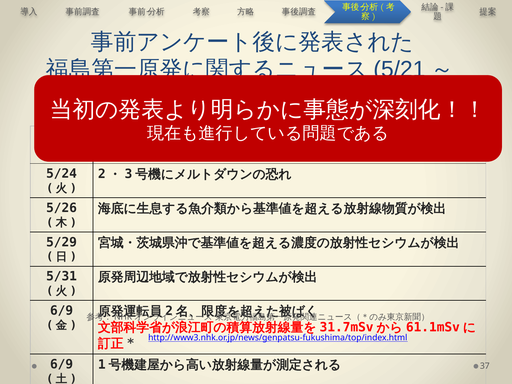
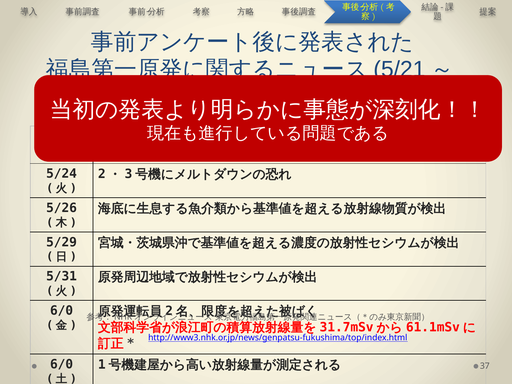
6/9: 6/9 -> 6/0 (62, 311)
6/9: 6/9 -> 6/0 (62, 364)
